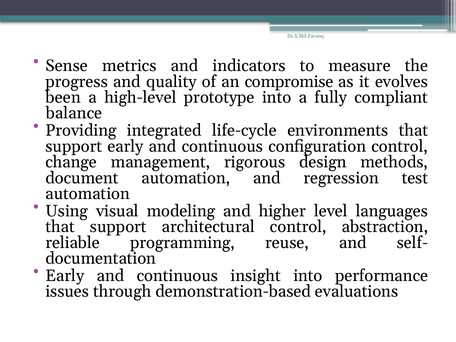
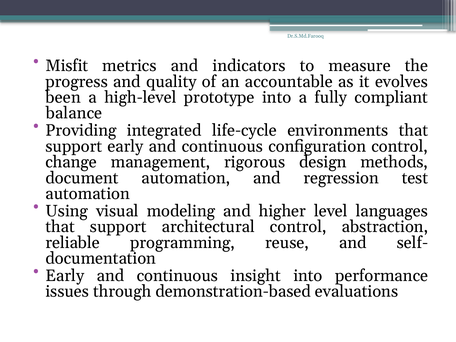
Sense: Sense -> Misfit (67, 66)
compromise: compromise -> accountable (289, 82)
